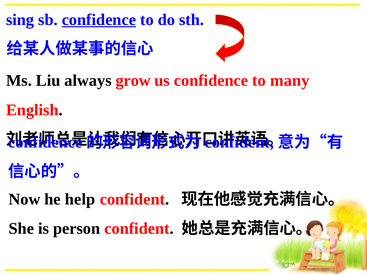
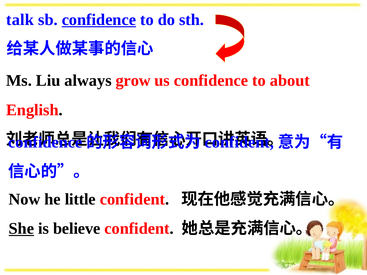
sing: sing -> talk (20, 20)
many: many -> about (290, 81)
help: help -> little (80, 199)
She underline: none -> present (21, 229)
person: person -> believe (77, 229)
